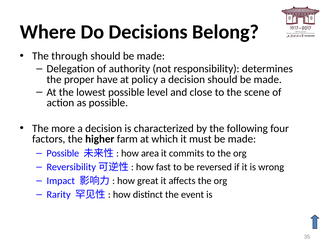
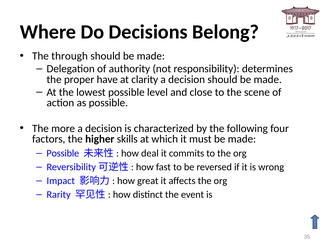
policy: policy -> clarity (145, 79)
farm: farm -> skills (127, 139)
area: area -> deal (150, 153)
